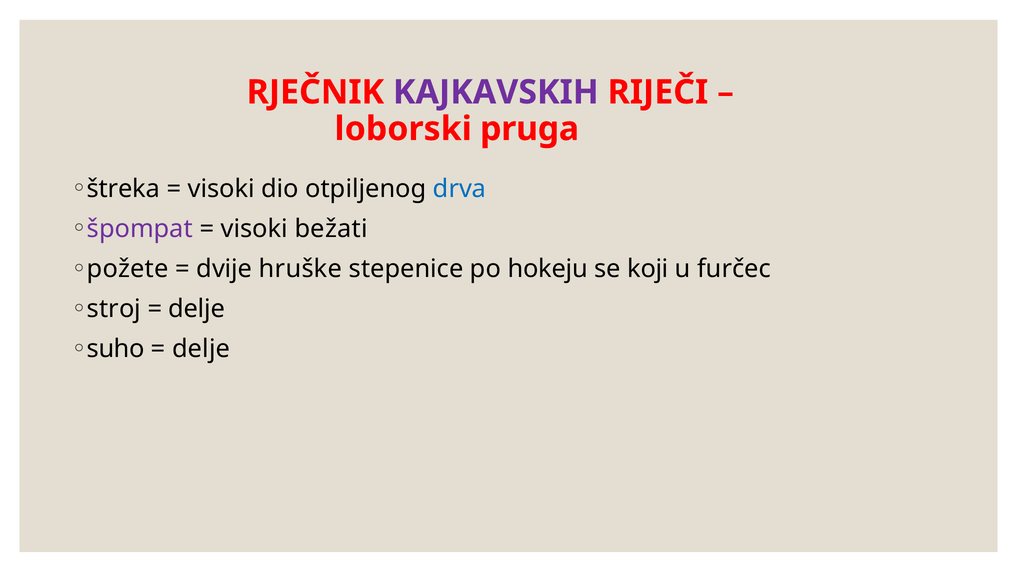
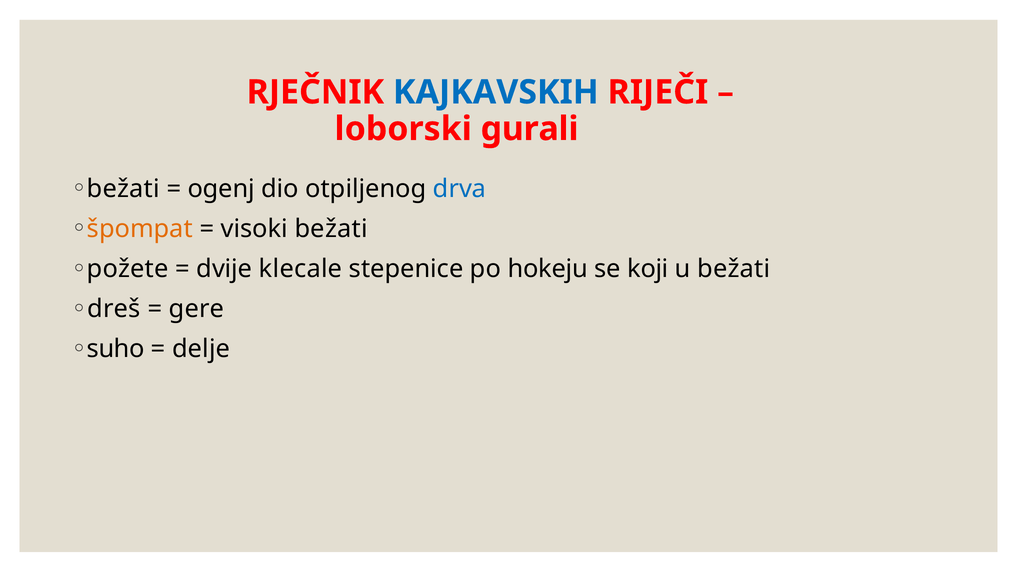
KAJKAVSKIH colour: purple -> blue (496, 92)
pruga: pruga -> gurali (530, 129)
štreka: štreka -> bežati (123, 189)
visoki: visoki -> ogenj (221, 189)
špompat colour: purple -> orange (140, 229)
hruške: hruške -> klecale (301, 269)
u furčec: furčec -> bežati (734, 269)
stroj: stroj -> dreš (114, 309)
delje: delje -> gere (196, 309)
